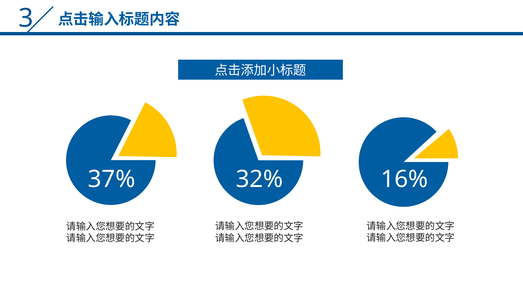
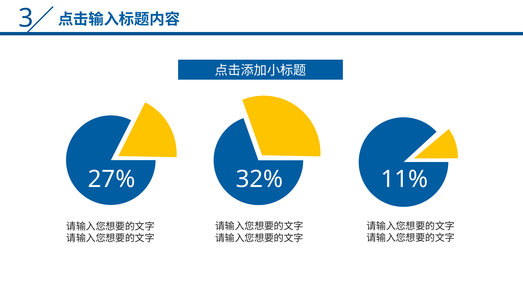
37%: 37% -> 27% (112, 179)
16%: 16% -> 11% (405, 179)
